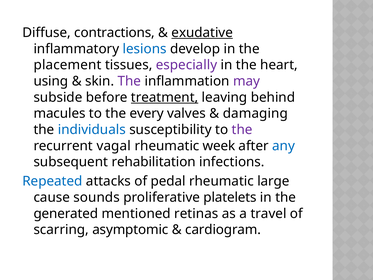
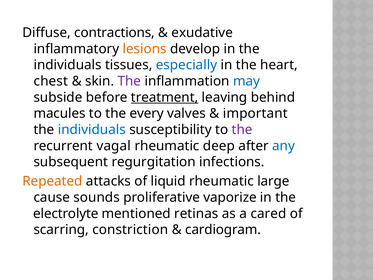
exudative underline: present -> none (202, 33)
lesions colour: blue -> orange (145, 49)
placement: placement -> individuals (68, 65)
especially colour: purple -> blue (186, 65)
using: using -> chest (51, 81)
may colour: purple -> blue (247, 81)
damaging: damaging -> important (255, 113)
week: week -> deep (219, 146)
rehabilitation: rehabilitation -> regurgitation (154, 162)
Repeated colour: blue -> orange (52, 181)
pedal: pedal -> liquid (168, 181)
platelets: platelets -> vaporize (230, 197)
generated: generated -> electrolyte (66, 213)
travel: travel -> cared (268, 213)
asymptomic: asymptomic -> constriction (130, 230)
